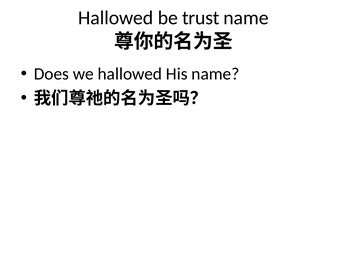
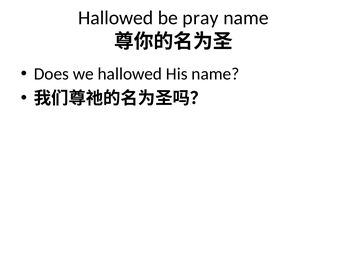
trust: trust -> pray (201, 18)
